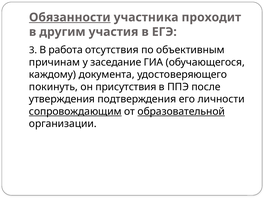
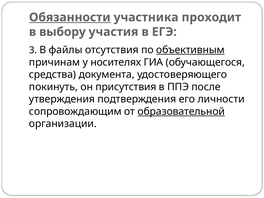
другим: другим -> выбору (62, 32)
работа: работа -> файлы (66, 50)
объективным underline: none -> present (190, 50)
заседание: заседание -> носителях (116, 62)
каждому: каждому -> средства (53, 75)
сопровождающим underline: present -> none (75, 111)
